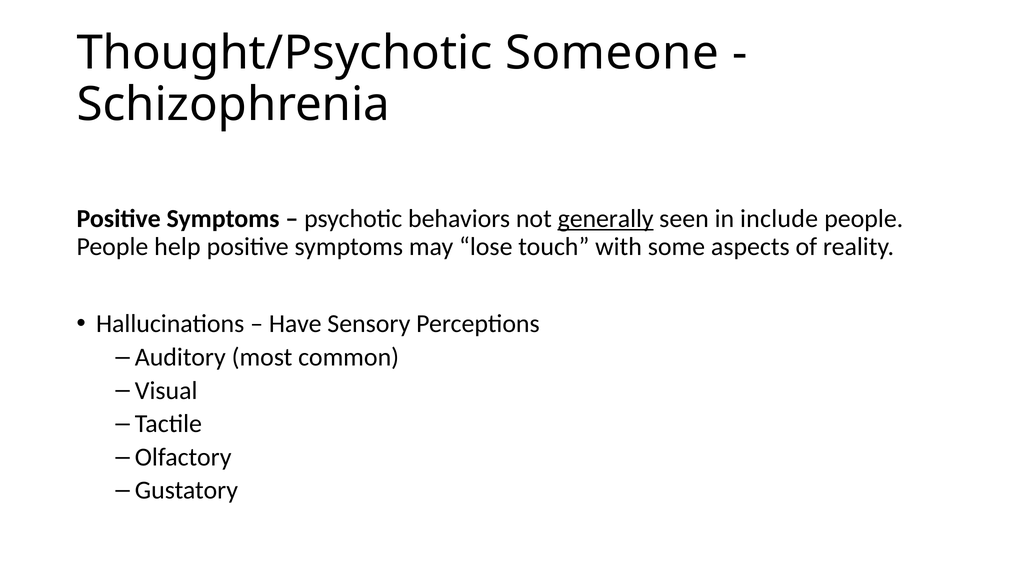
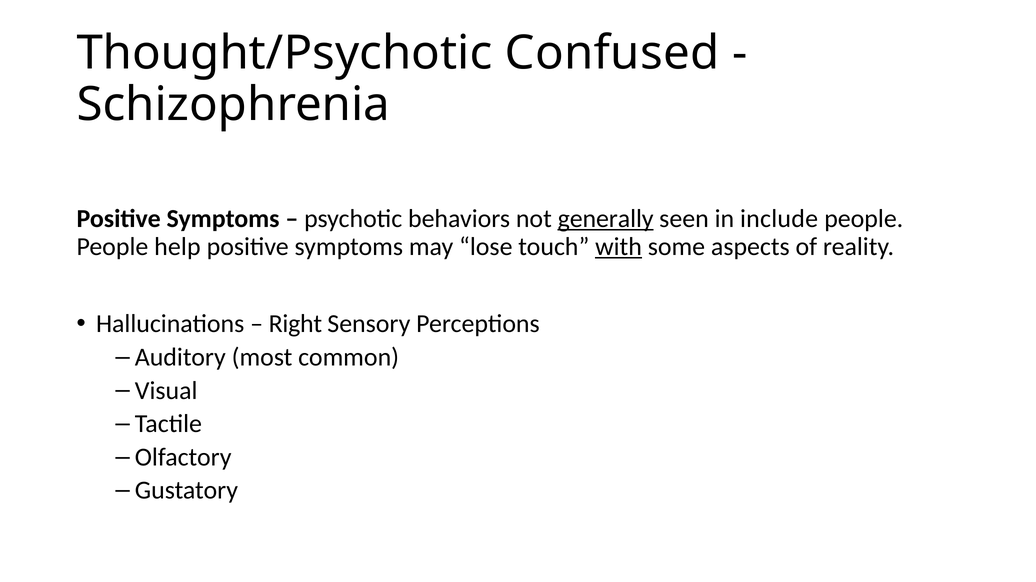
Someone: Someone -> Confused (612, 53)
with underline: none -> present (619, 247)
Have: Have -> Right (295, 324)
